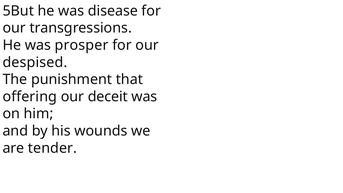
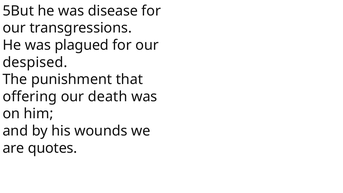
prosper: prosper -> plagued (82, 45)
deceit: deceit -> death (108, 97)
tender: tender -> quotes (53, 148)
